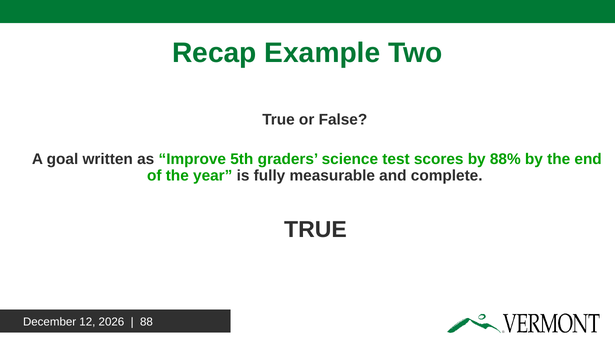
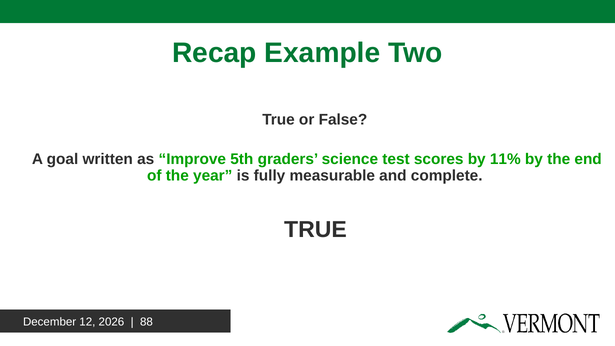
88%: 88% -> 11% (505, 159)
